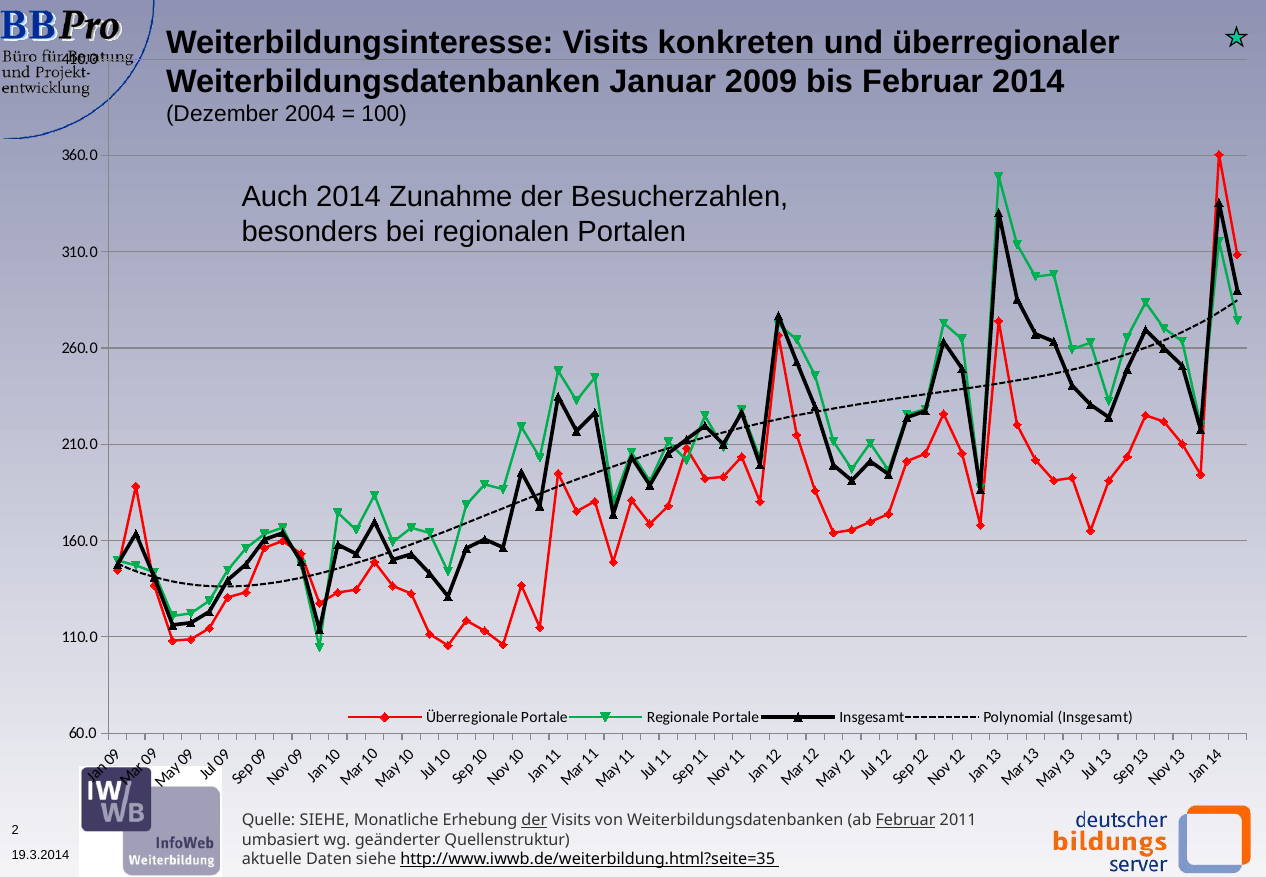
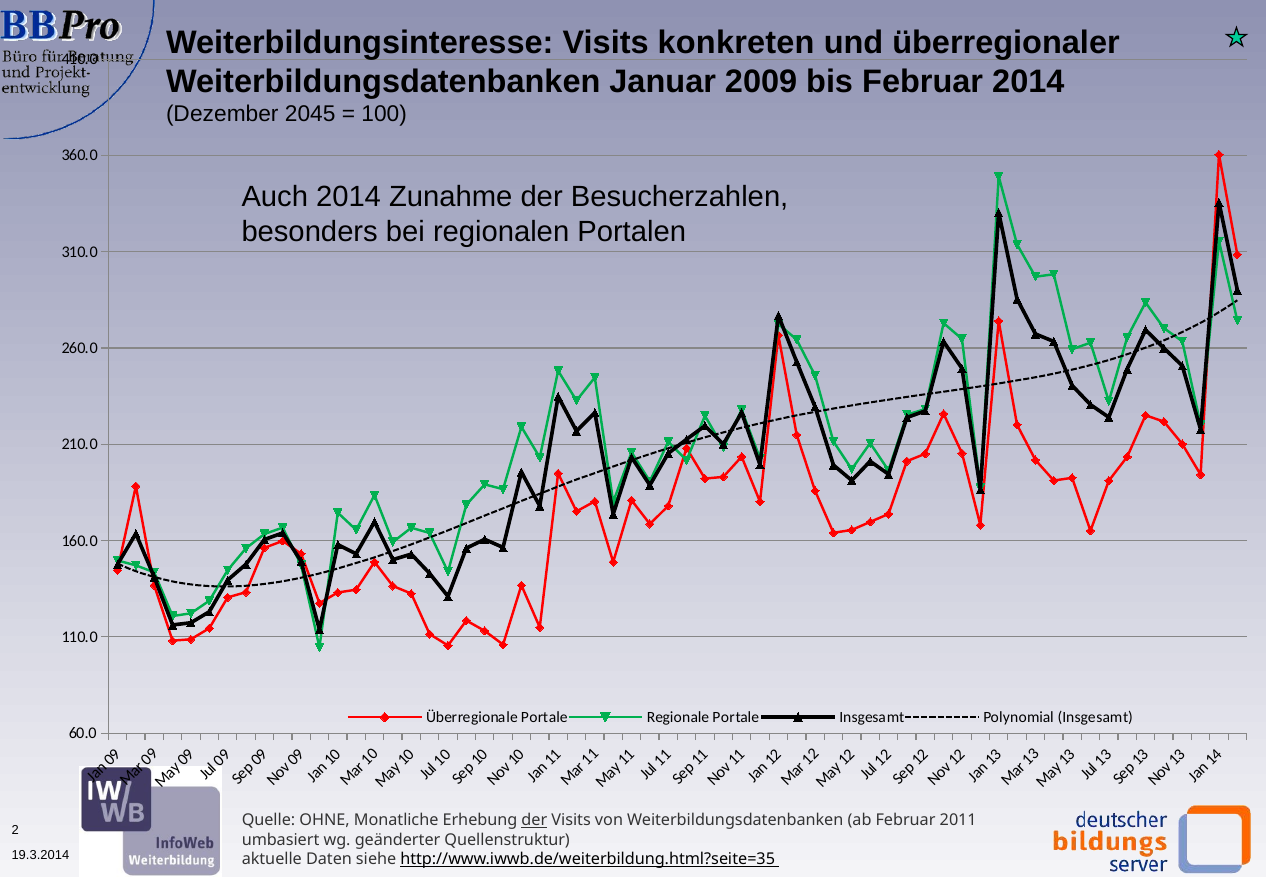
2004: 2004 -> 2045 (310, 114)
Quelle SIEHE: SIEHE -> OHNE (325, 820)
Februar underline: present -> none (906, 820)
